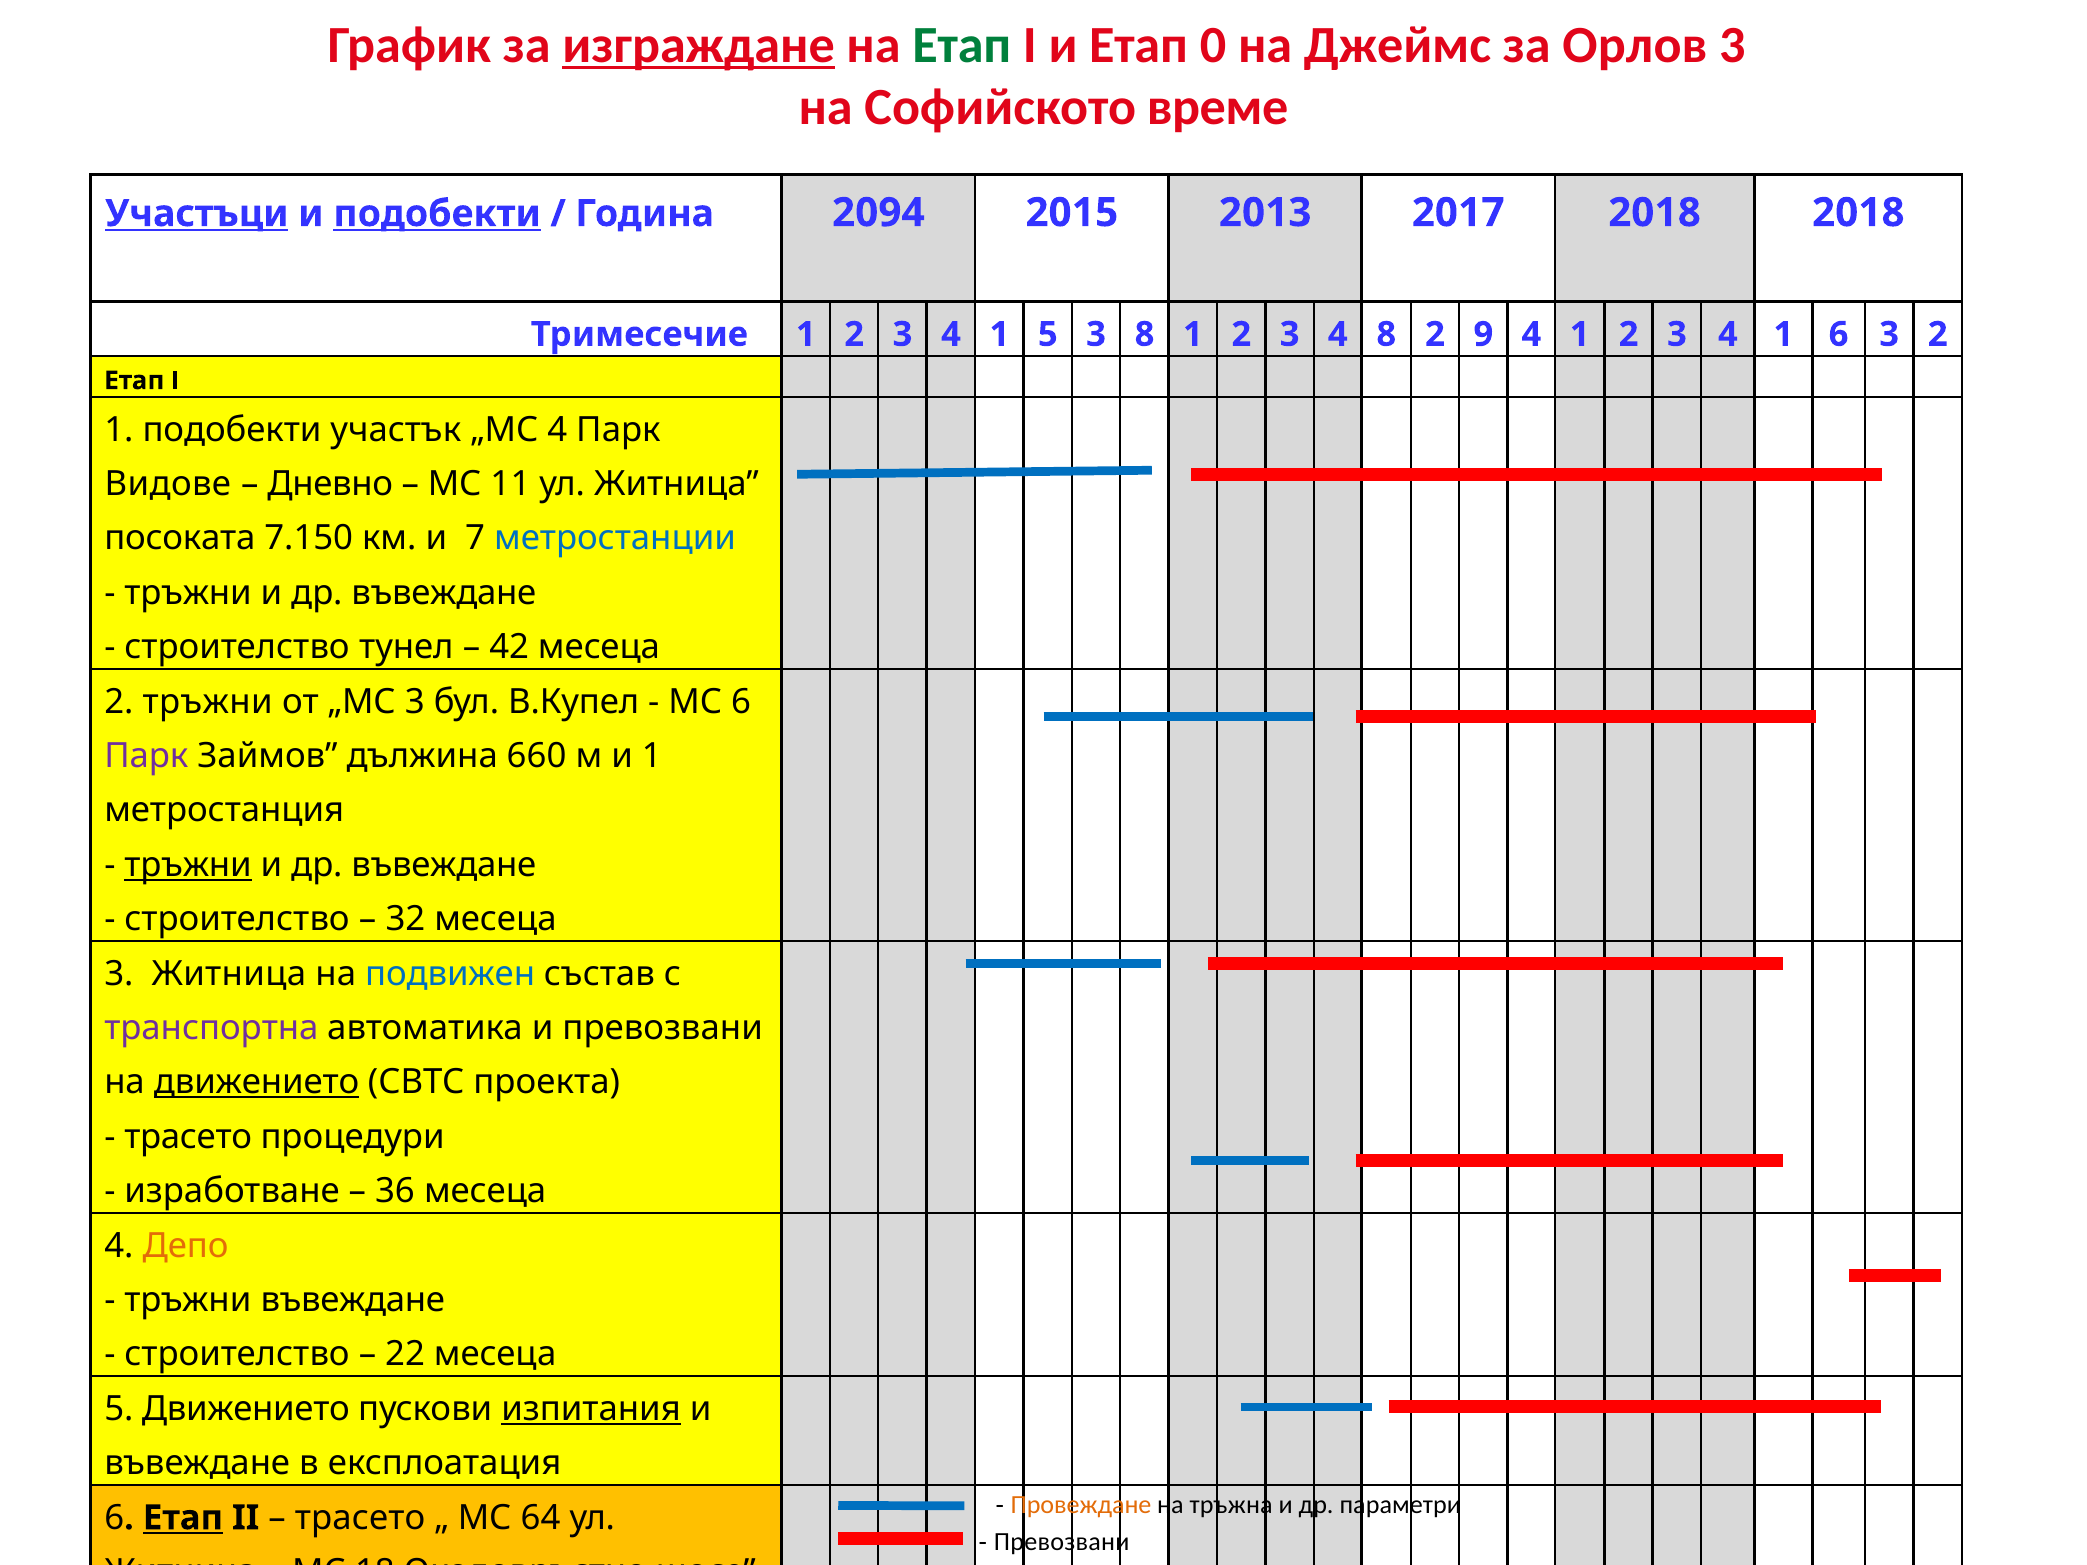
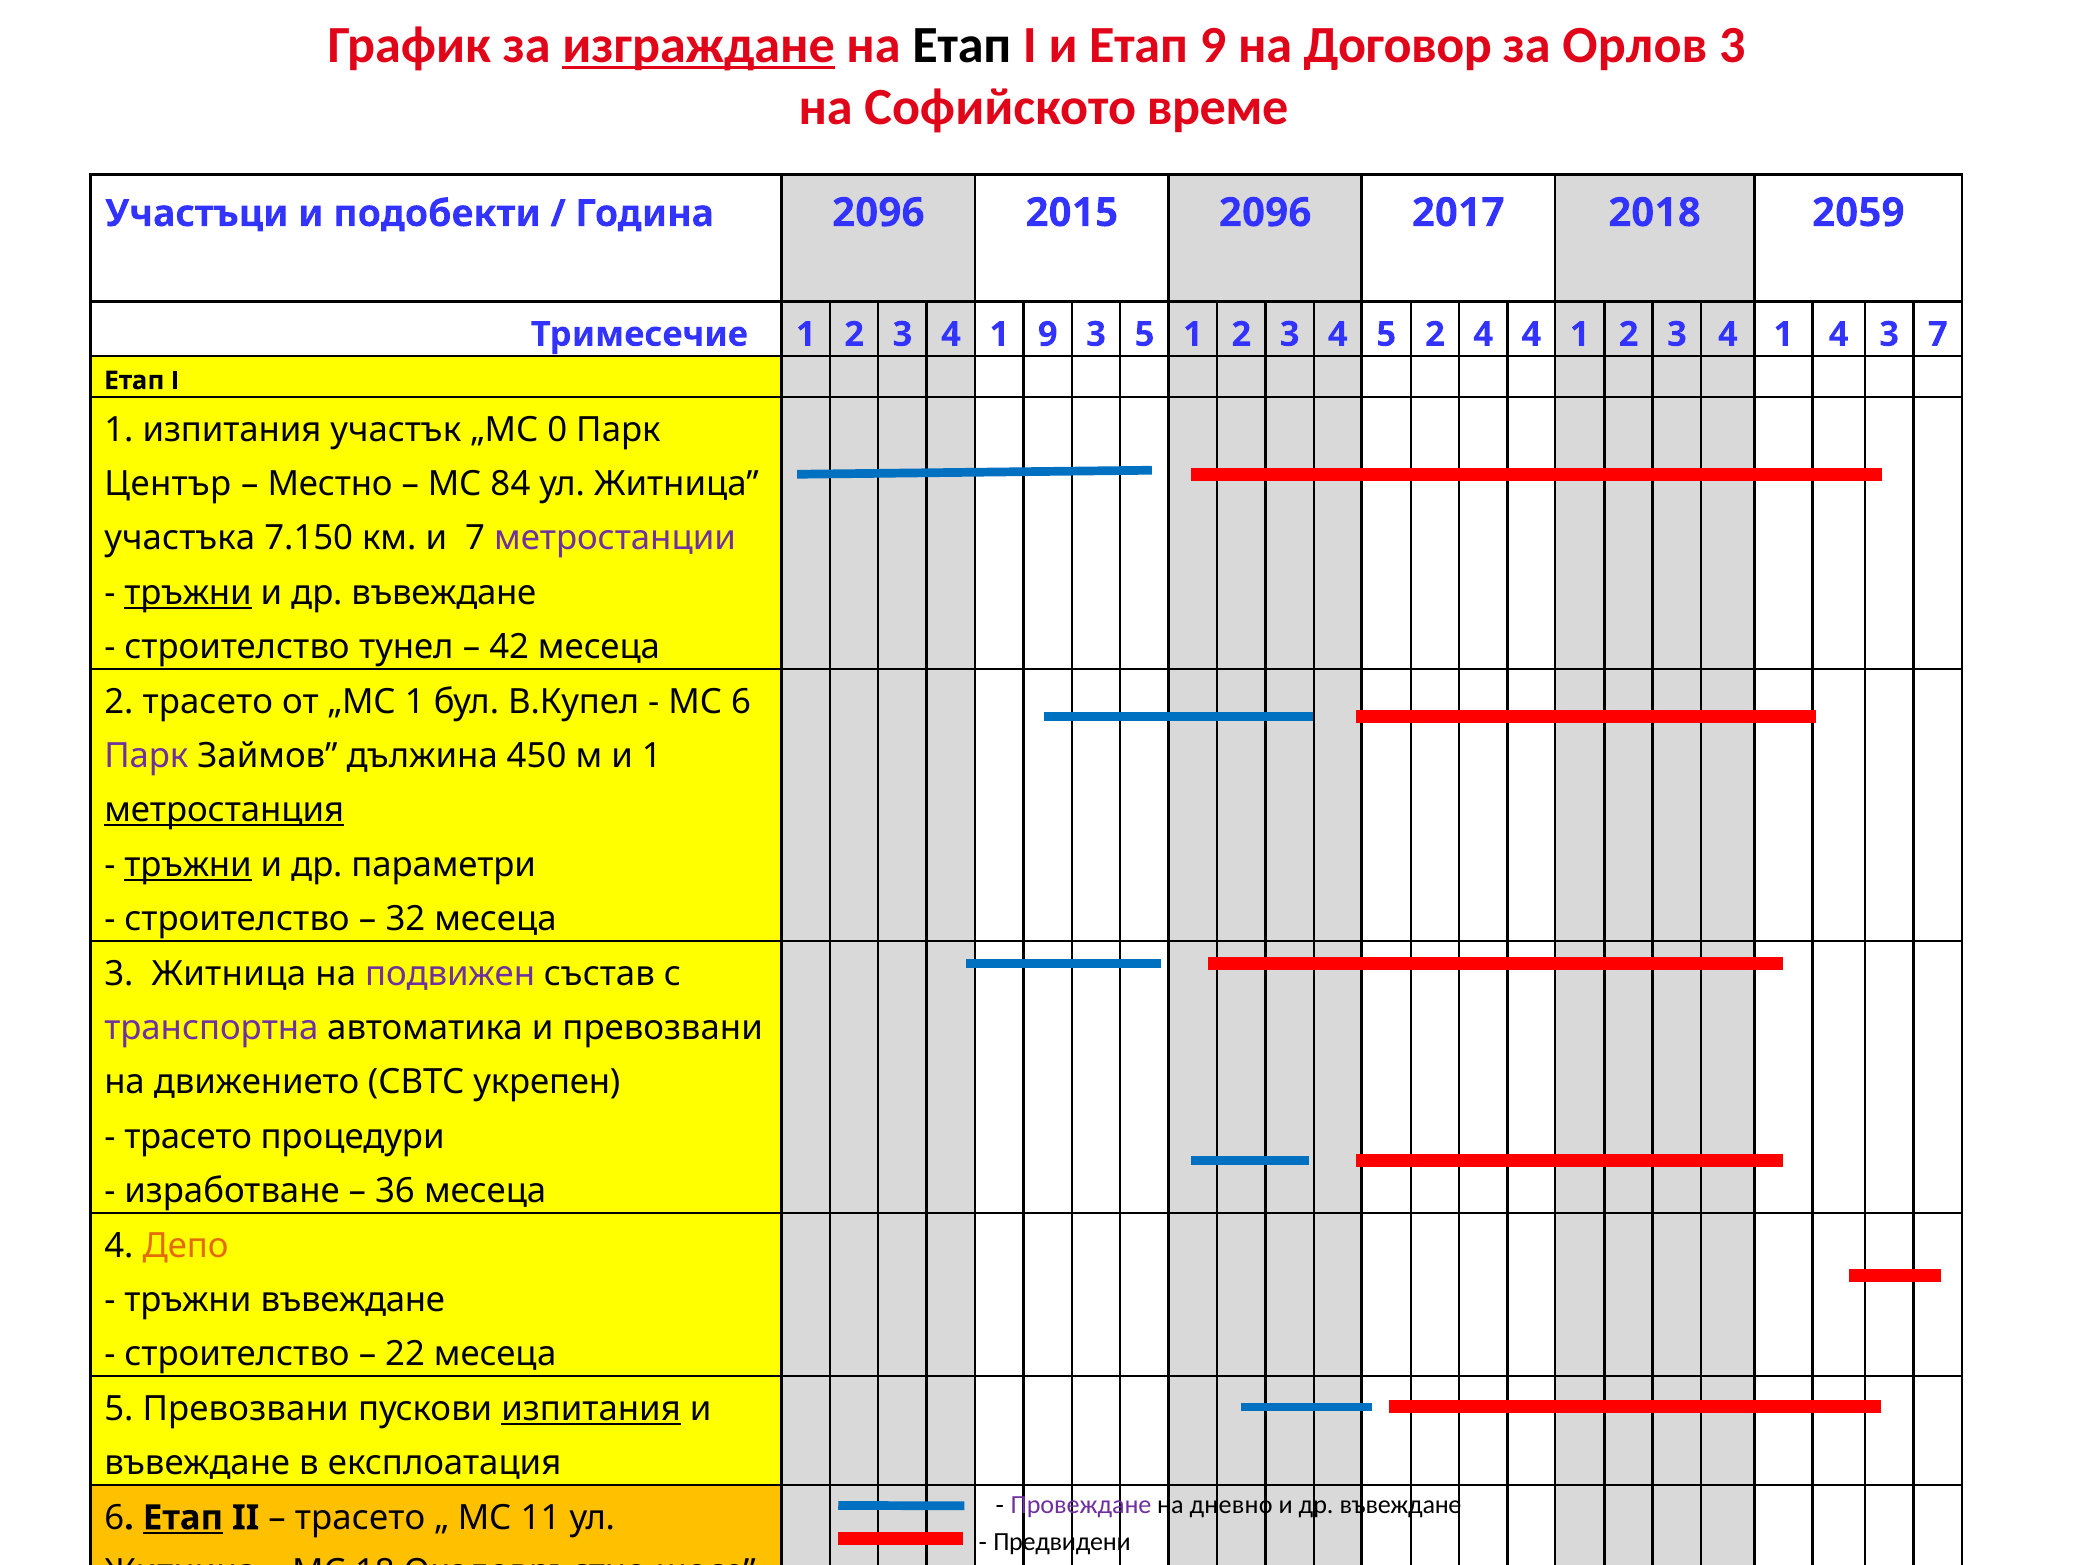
Етап colour: green -> black (962, 45)
Етап 0: 0 -> 9 (1213, 45)
Джеймс: Джеймс -> Договор (1398, 45)
Участъци underline: present -> none (197, 214)
подобекти underline: present -> none (437, 214)
Година 2094: 2094 -> 2096 (878, 213)
2015 2013: 2013 -> 2096 (1265, 213)
2018 2018: 2018 -> 2059 (1858, 213)
1 5: 5 -> 9 (1048, 334)
3 8: 8 -> 5 (1145, 334)
8: 8 -> 5 (1386, 334)
2 9: 9 -> 4 (1483, 334)
1 6: 6 -> 4 (1839, 334)
3 2: 2 -> 7 (1938, 334)
1 подобекти: подобекти -> изпитания (232, 430)
„МС 4: 4 -> 0 (557, 430)
Видове: Видове -> Център (168, 484)
Дневно: Дневно -> Местно (330, 484)
11: 11 -> 84 (510, 484)
посоката: посоката -> участъка (180, 539)
метростанции colour: blue -> purple (615, 539)
тръжни underline: none -> present (188, 593)
2 тръжни: тръжни -> трасето (208, 702)
„МС 3: 3 -> 1 (415, 702)
660: 660 -> 450 (537, 756)
метростанция underline: none -> present (224, 811)
въвеждане: въвеждане -> параметри (444, 865)
подвижен colour: blue -> purple (450, 974)
движението underline: present -> none (257, 1083)
проекта: проекта -> укрепен (547, 1083)
5 Движението: Движението -> Превозвани (246, 1409)
Провеждане colour: orange -> purple (1081, 1505)
тръжна: тръжна -> дневно (1231, 1505)
параметри: параметри -> въвеждане (1400, 1505)
64: 64 -> 11 (540, 1518)
Превозвани: Превозвани -> Предвидени (1062, 1542)
